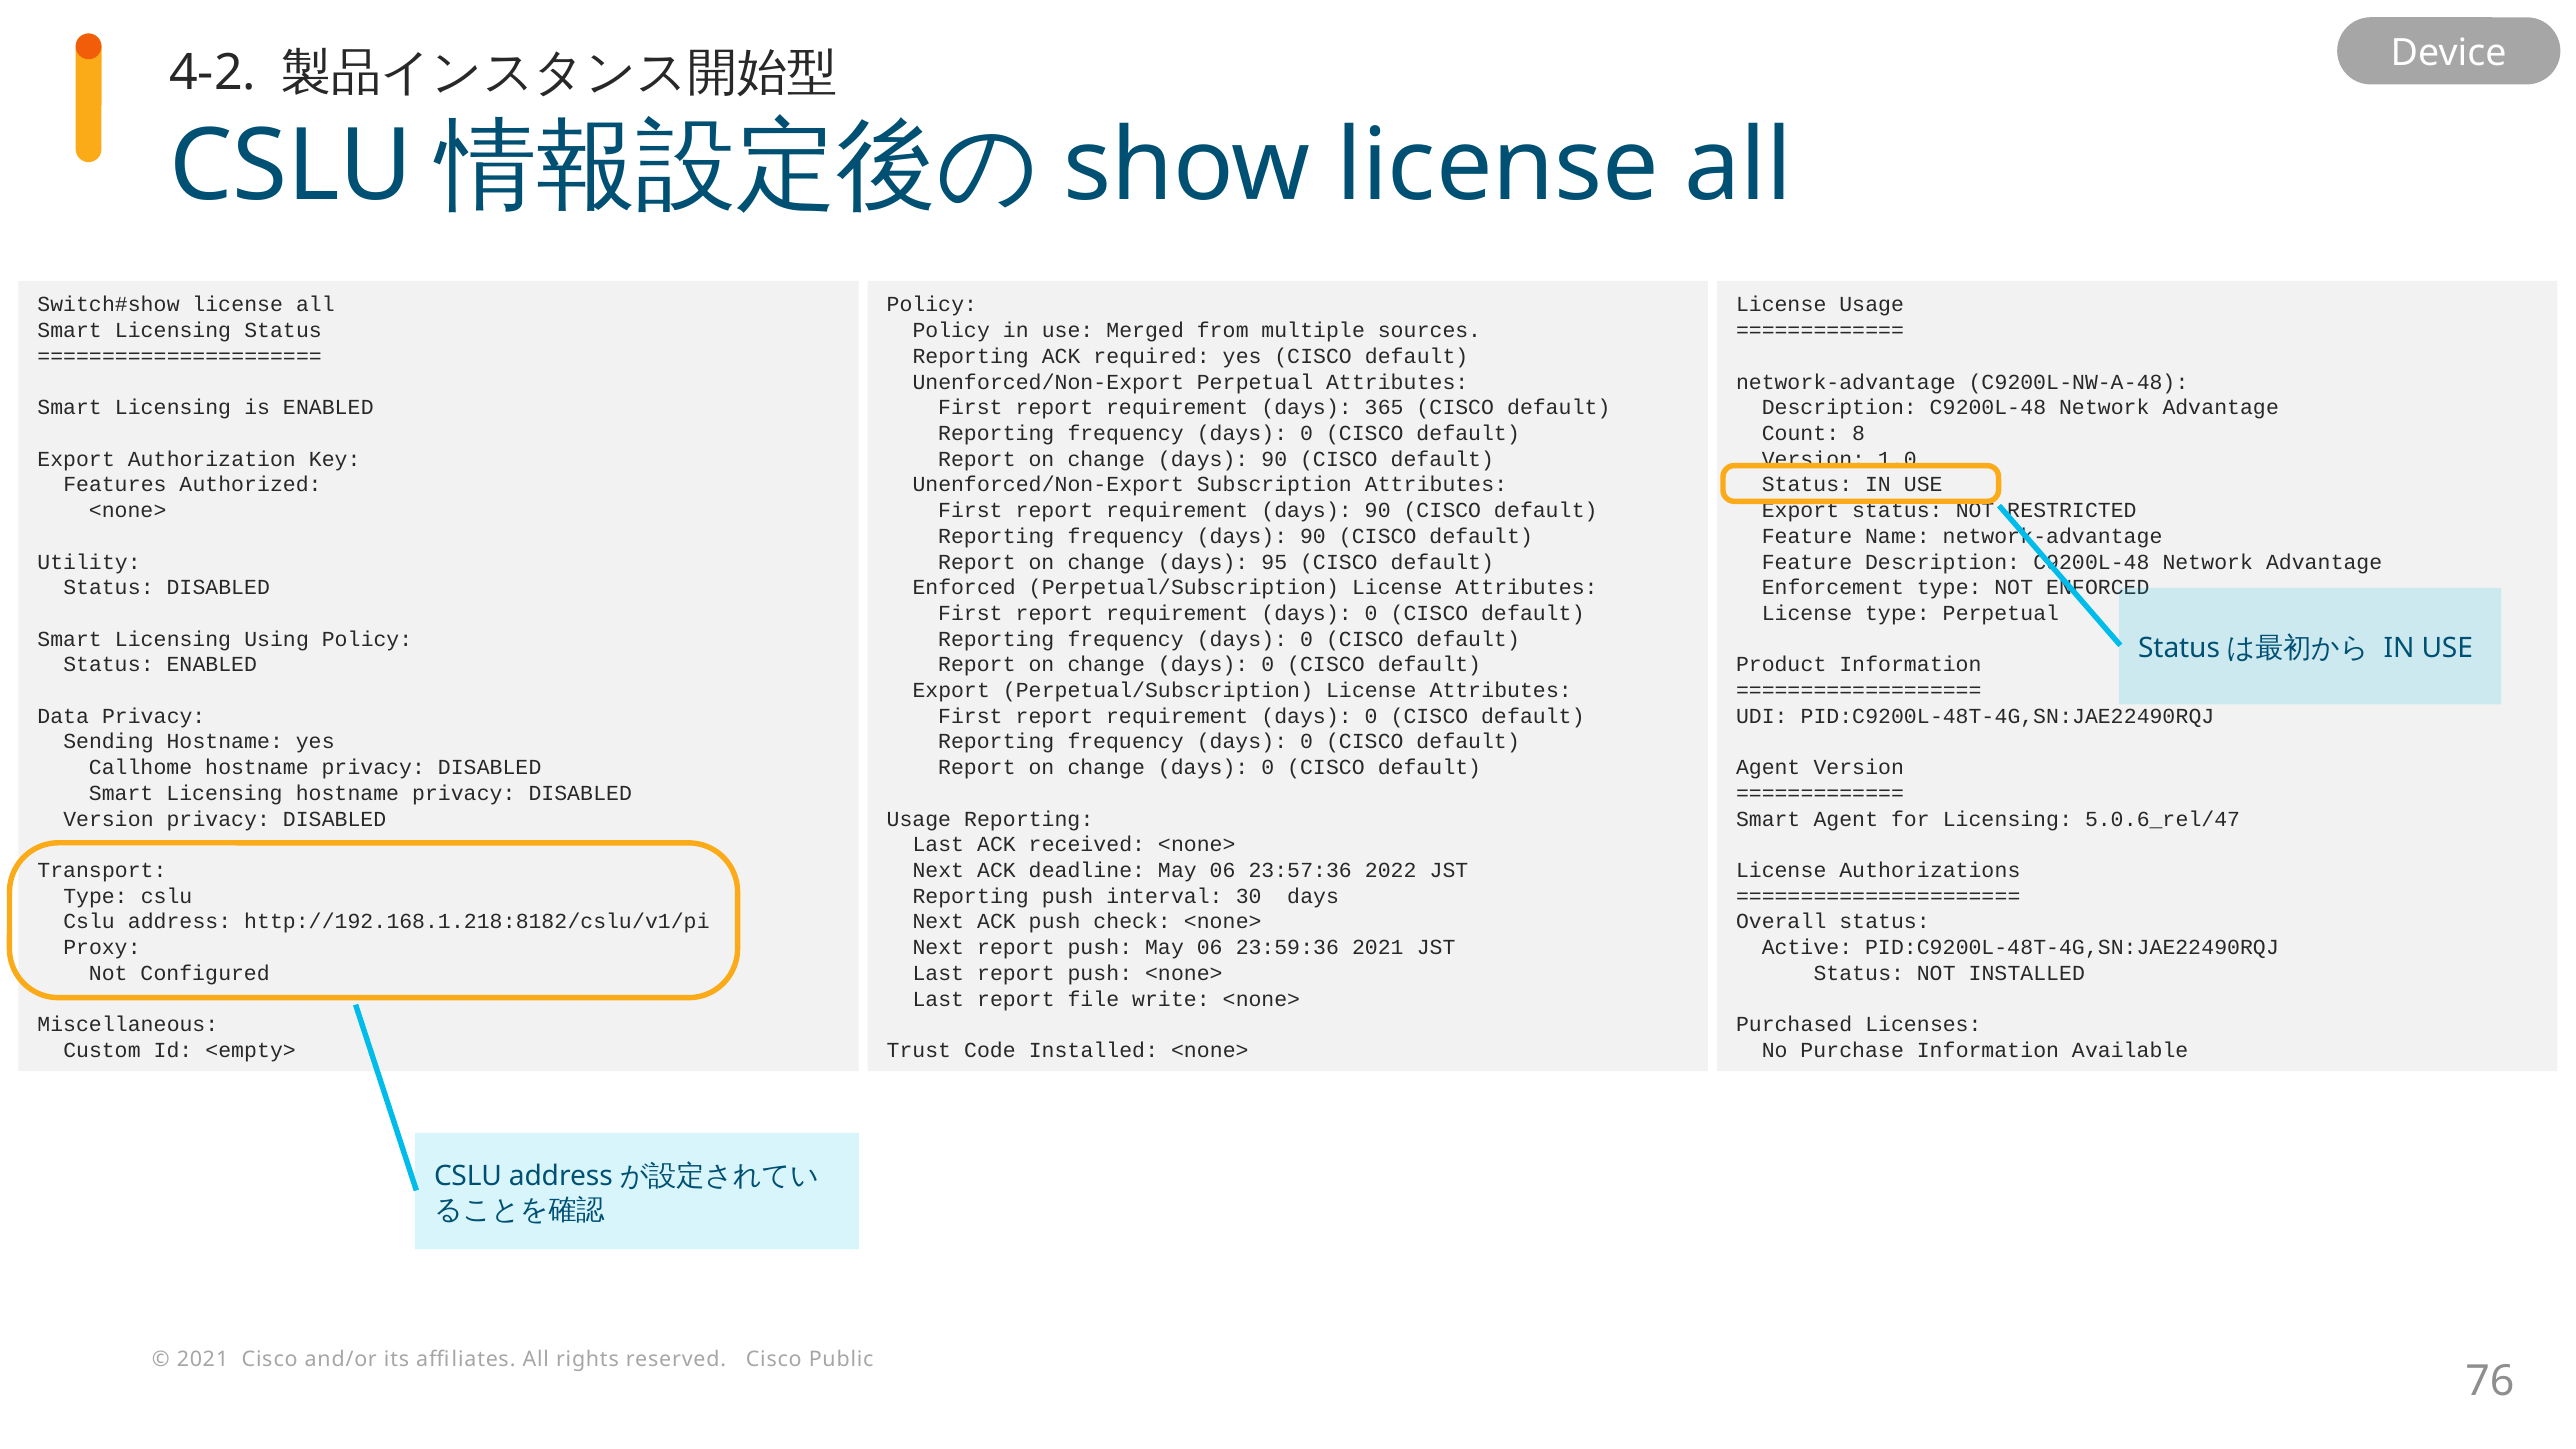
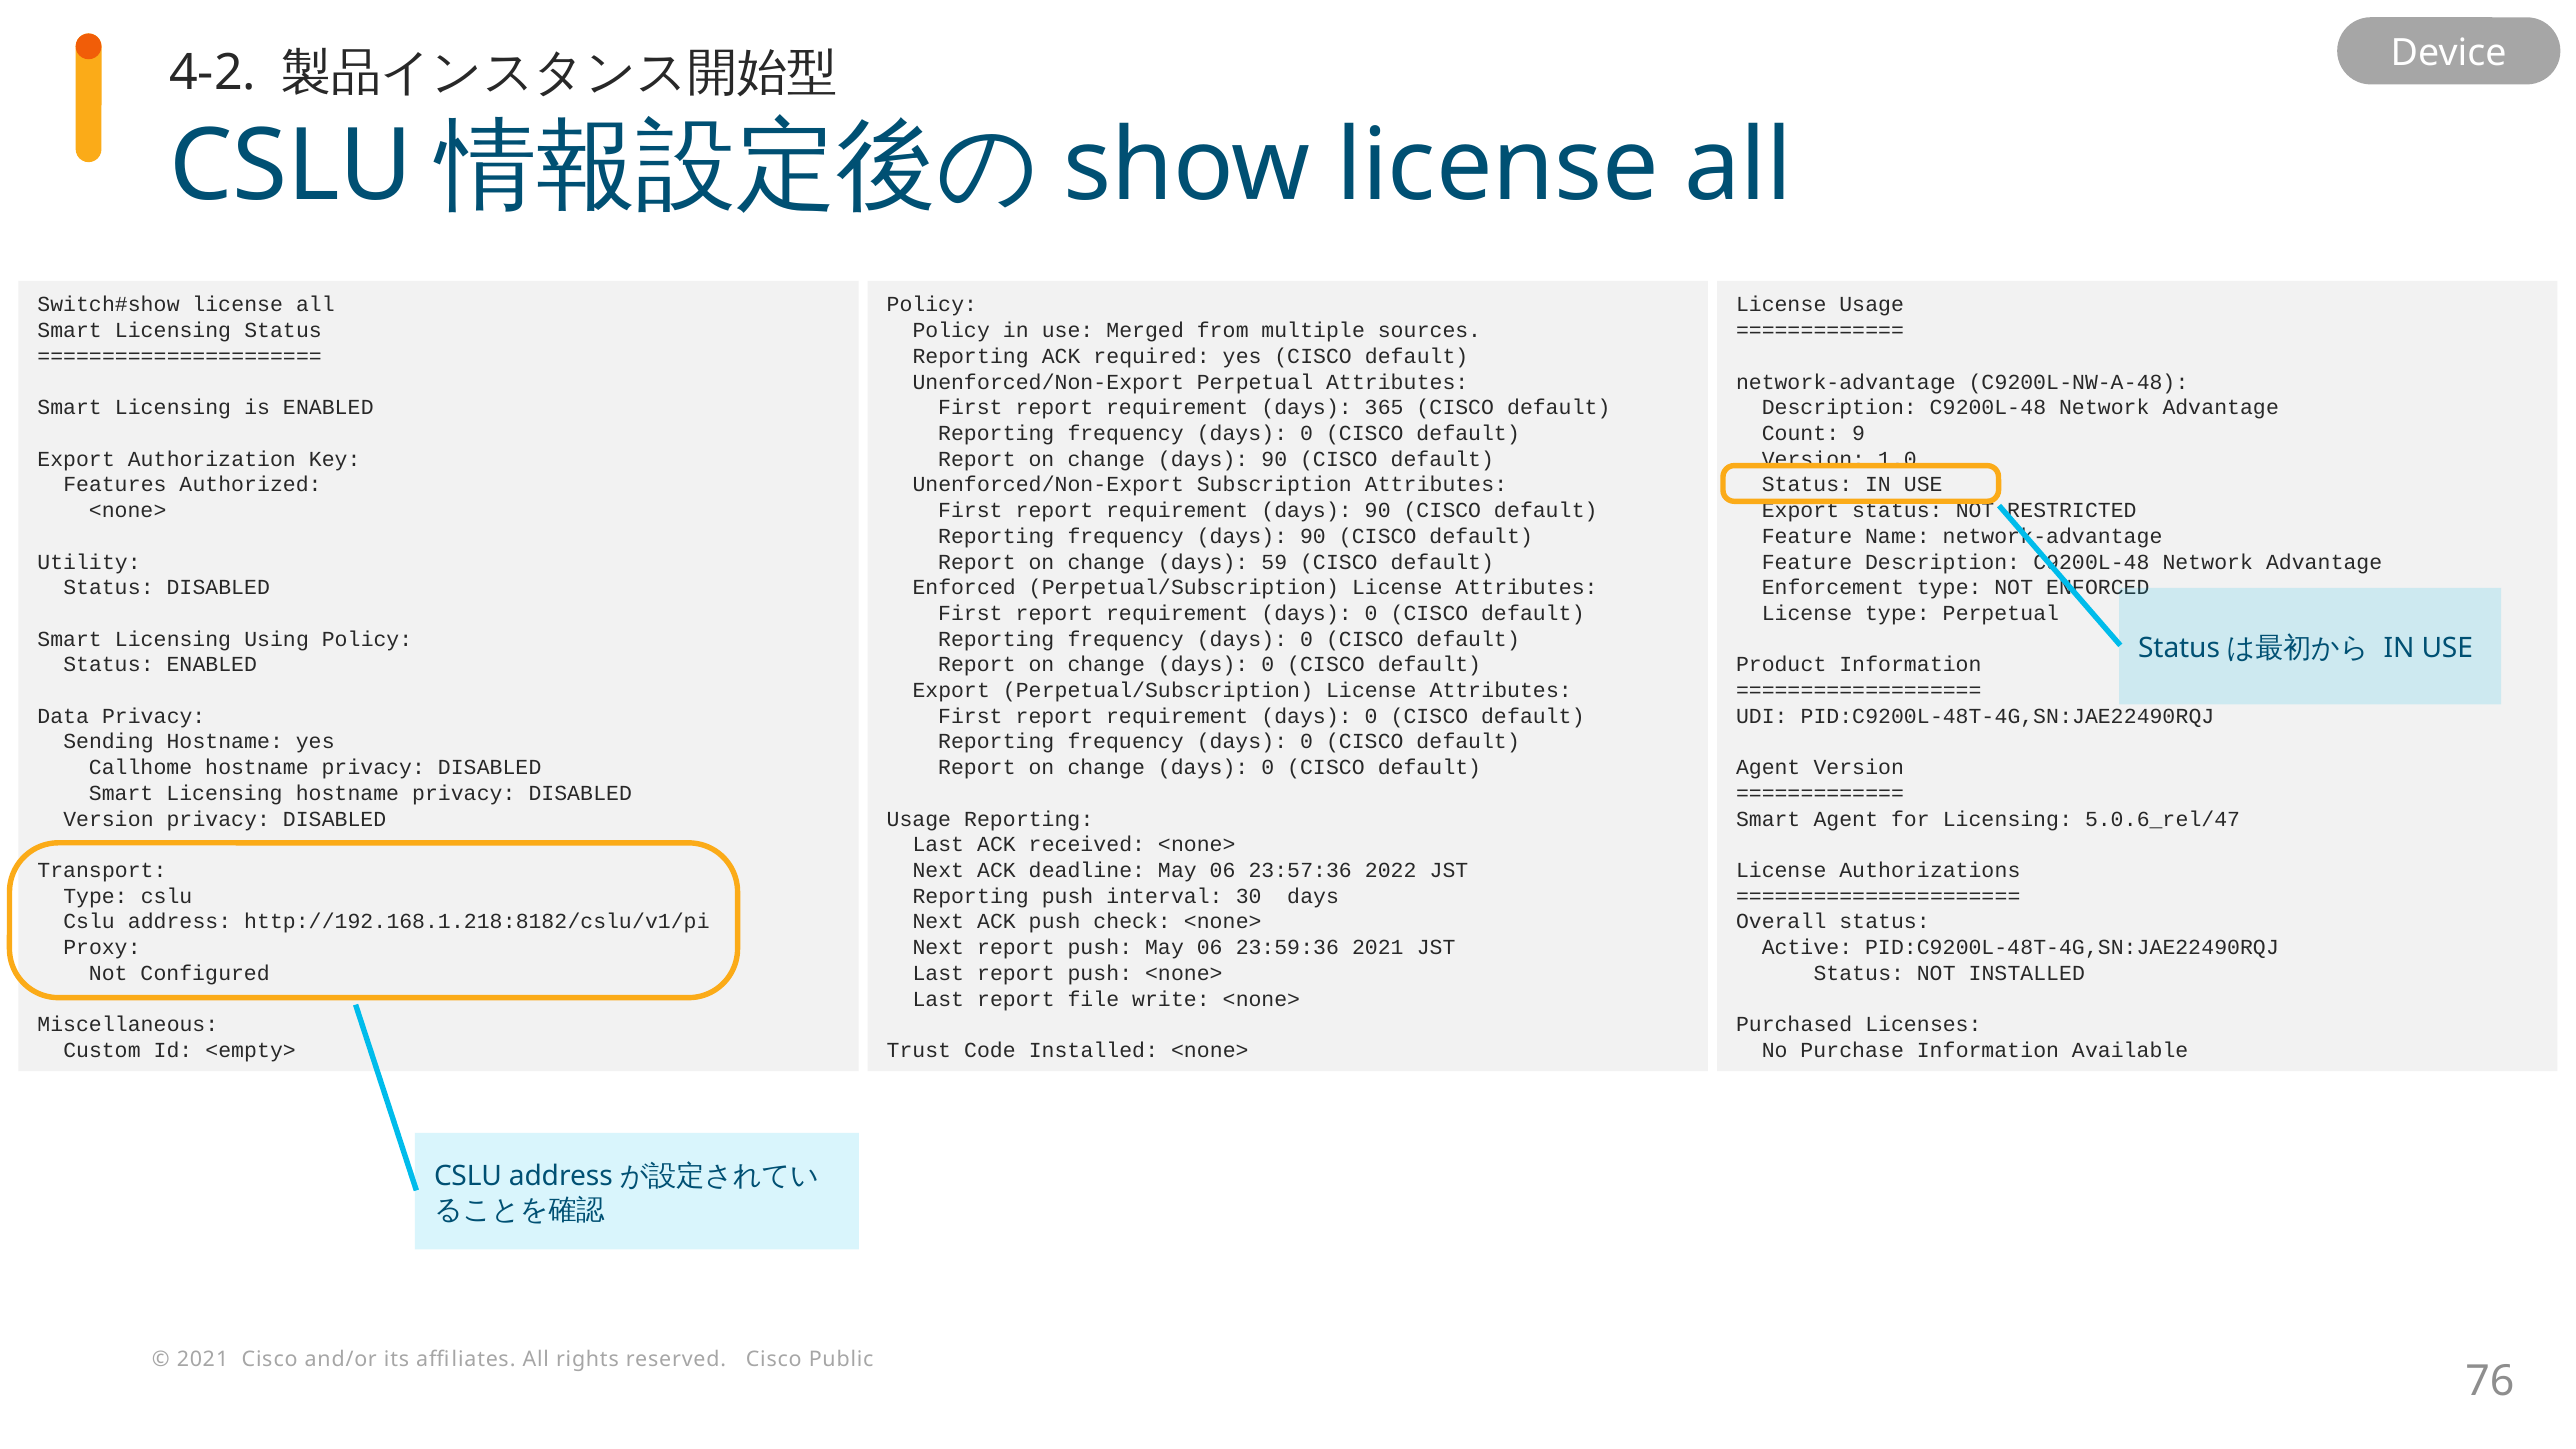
8: 8 -> 9 (1859, 433)
95: 95 -> 59 (1274, 562)
